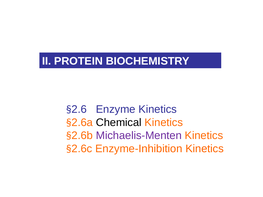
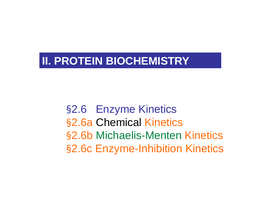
Michaelis-Menten colour: purple -> green (139, 136)
